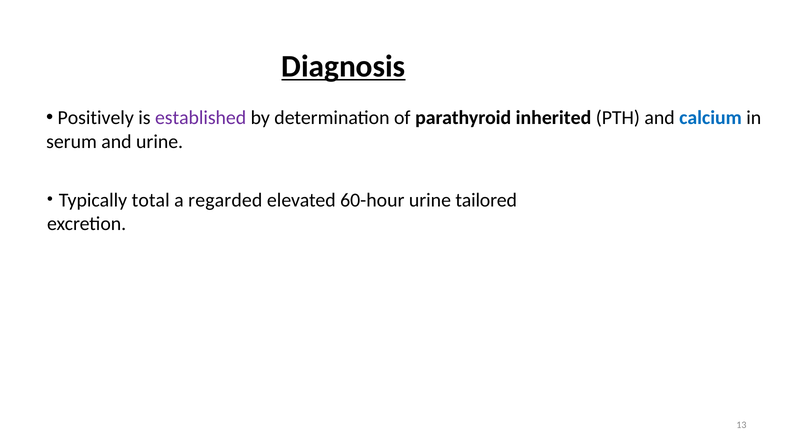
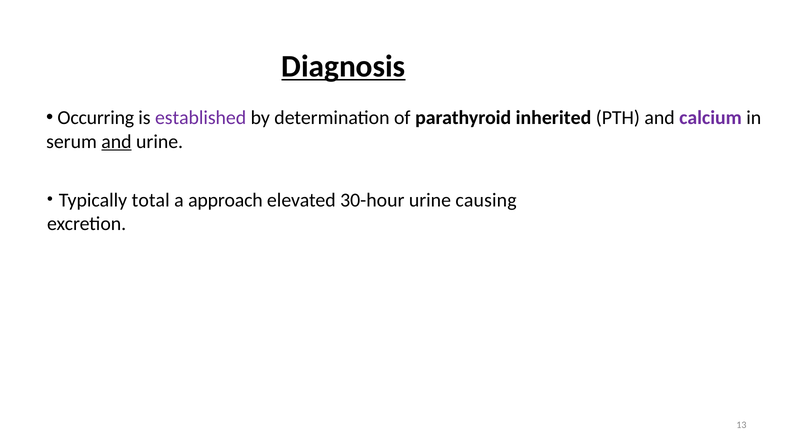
Positively: Positively -> Occurring (96, 118)
calcium colour: blue -> purple (710, 118)
and underline: none -> present (116, 142)
regarded: regarded -> approach (225, 200)
60-hour: 60-hour -> 30-hour (372, 200)
tailored: tailored -> causing (486, 200)
